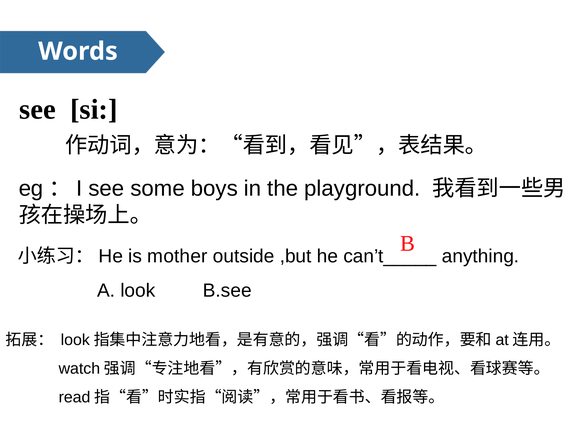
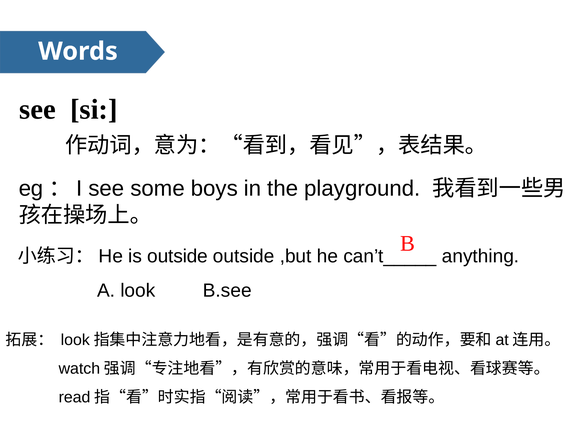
is mother: mother -> outside (178, 256)
